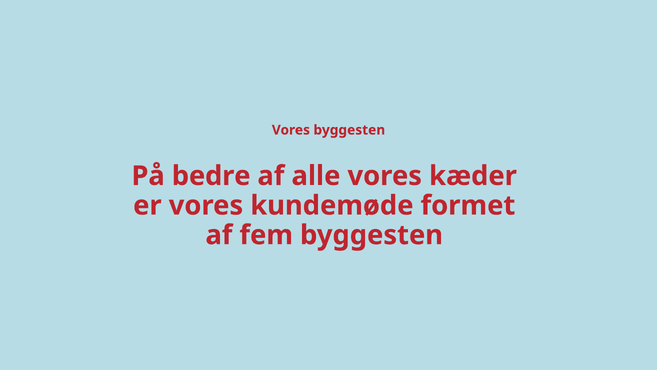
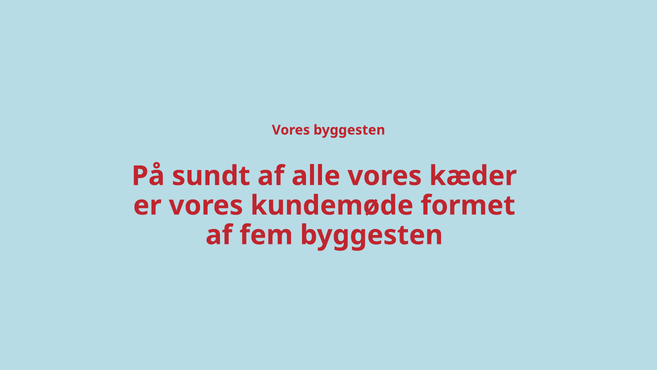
bedre: bedre -> sundt (211, 176)
